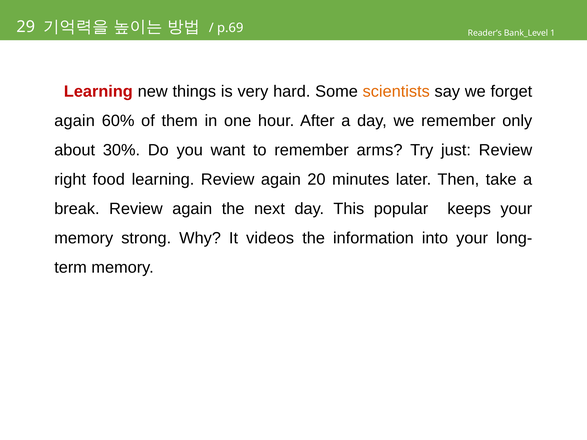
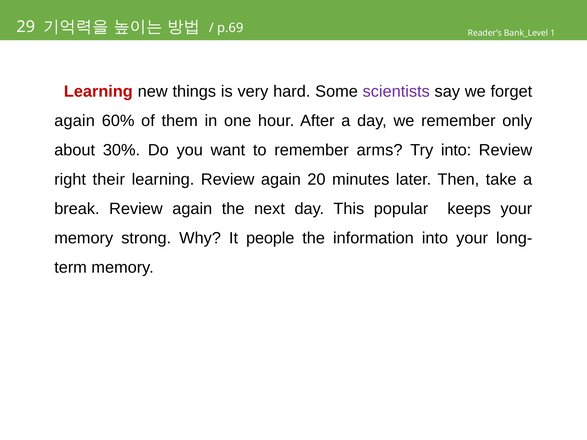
scientists colour: orange -> purple (396, 91)
Try just: just -> into (456, 150)
food: food -> their (109, 180)
videos: videos -> people (270, 238)
